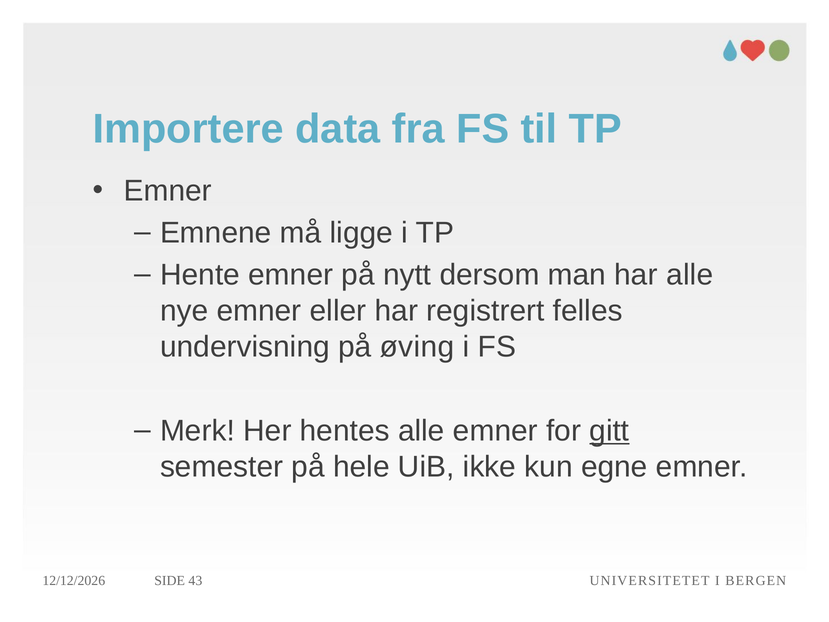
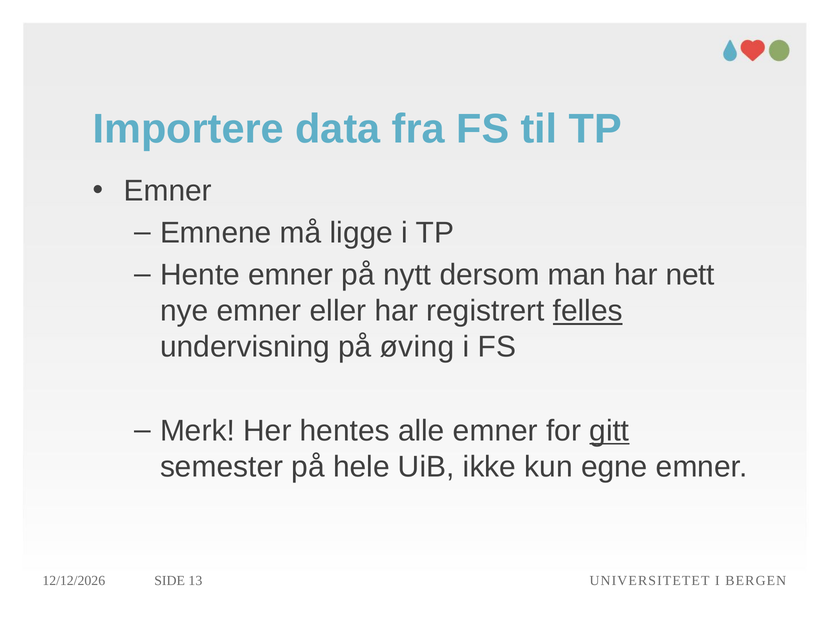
har alle: alle -> nett (690, 275)
felles underline: none -> present (588, 311)
43: 43 -> 13 (195, 580)
